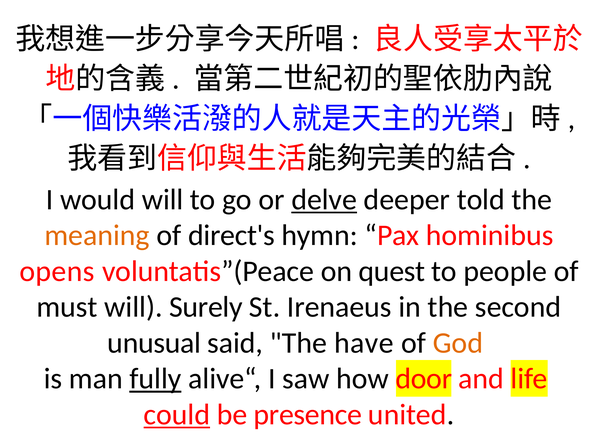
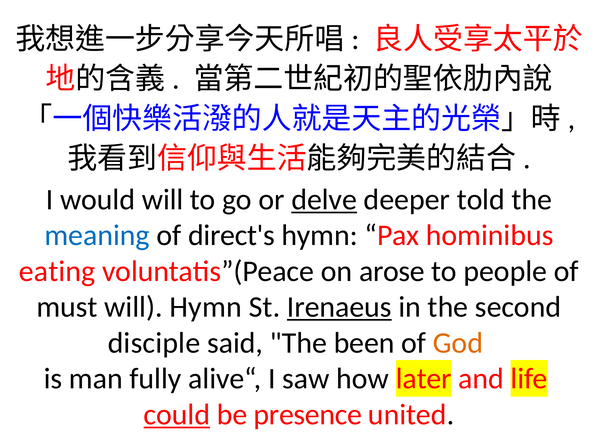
meaning colour: orange -> blue (97, 236)
opens: opens -> eating (57, 272)
quest: quest -> arose (392, 272)
will Surely: Surely -> Hymn (206, 307)
Irenaeus underline: none -> present (339, 307)
unusual: unusual -> disciple (154, 343)
have: have -> been (364, 343)
fully underline: present -> none (155, 379)
door: door -> later (424, 379)
